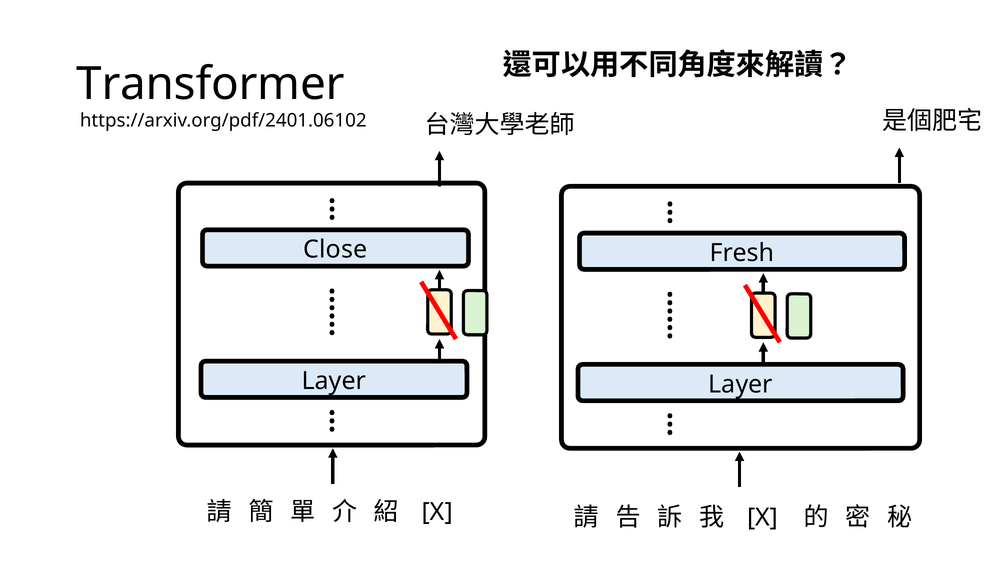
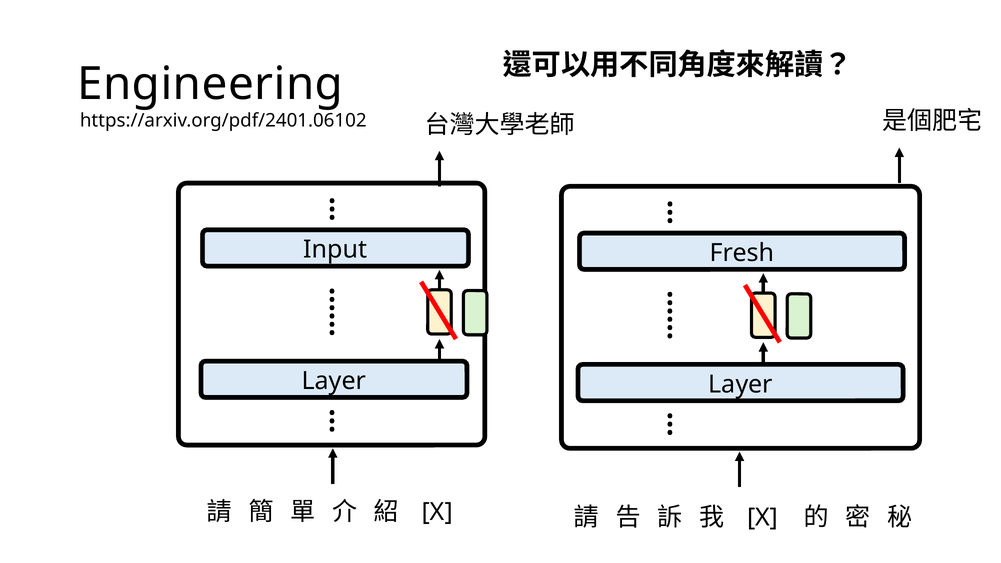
Transformer: Transformer -> Engineering (210, 84)
Close: Close -> Input (335, 250)
